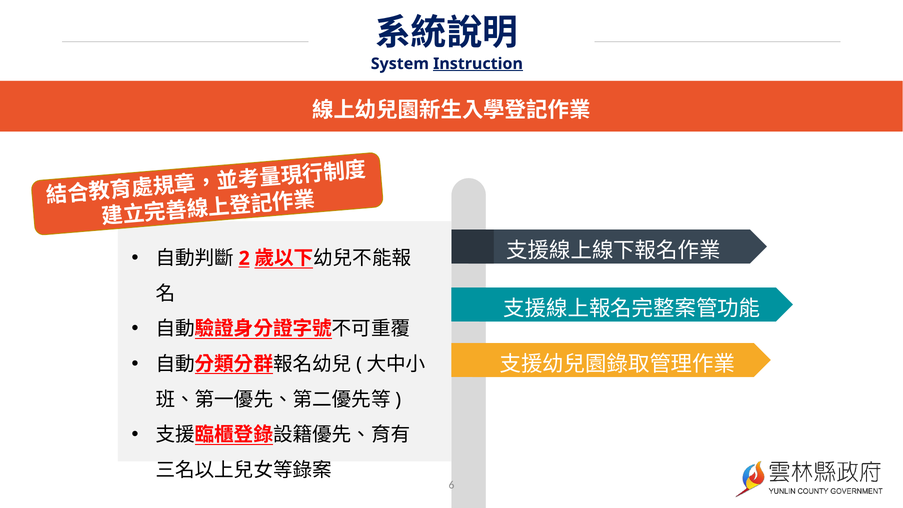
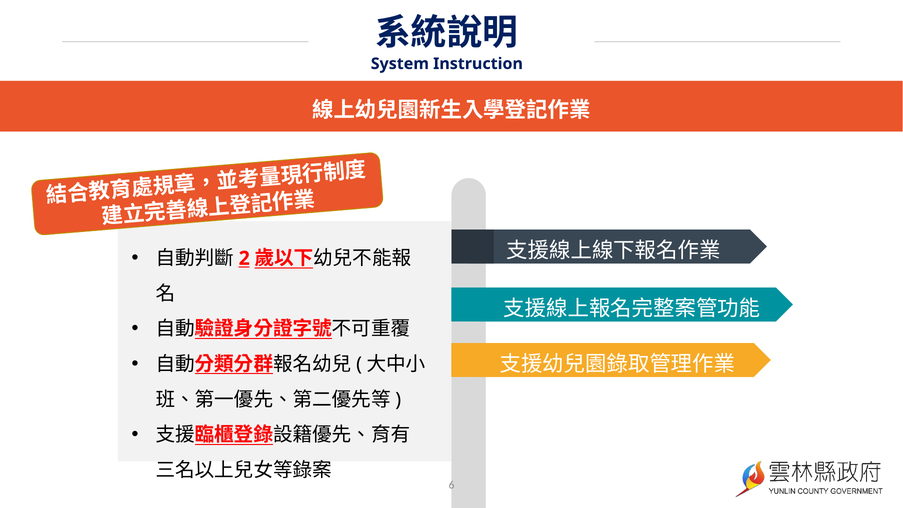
Instruction underline: present -> none (478, 64)
